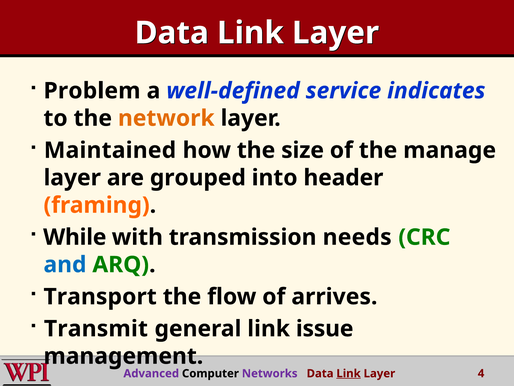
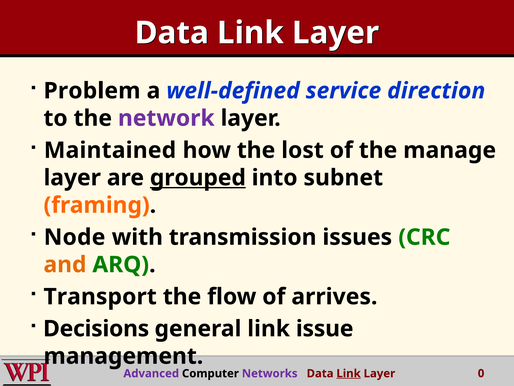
indicates: indicates -> direction (436, 91)
network colour: orange -> purple (166, 118)
size: size -> lost (302, 150)
grouped underline: none -> present (198, 178)
header: header -> subnet (343, 178)
While: While -> Node (75, 237)
needs: needs -> issues (357, 237)
and colour: blue -> orange (65, 264)
Transmit: Transmit -> Decisions (96, 328)
4: 4 -> 0 (481, 373)
